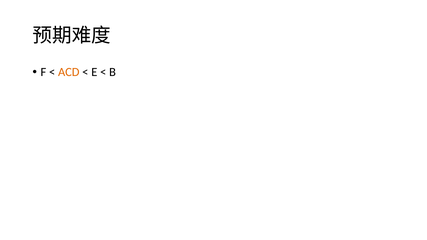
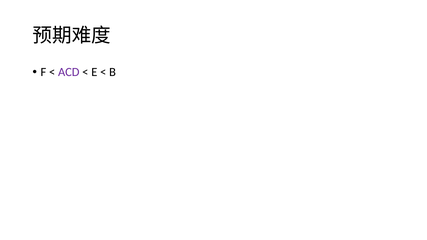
ACD colour: orange -> purple (69, 72)
